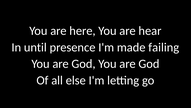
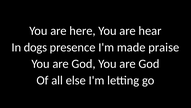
until: until -> dogs (35, 47)
failing: failing -> praise (164, 47)
